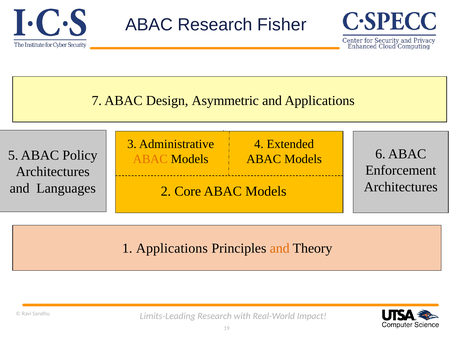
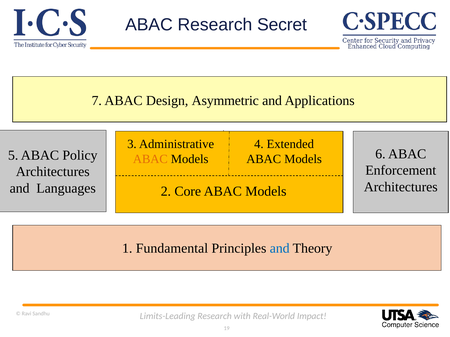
Fisher: Fisher -> Secret (282, 25)
1 Applications: Applications -> Fundamental (172, 249)
and colour: orange -> blue (280, 249)
